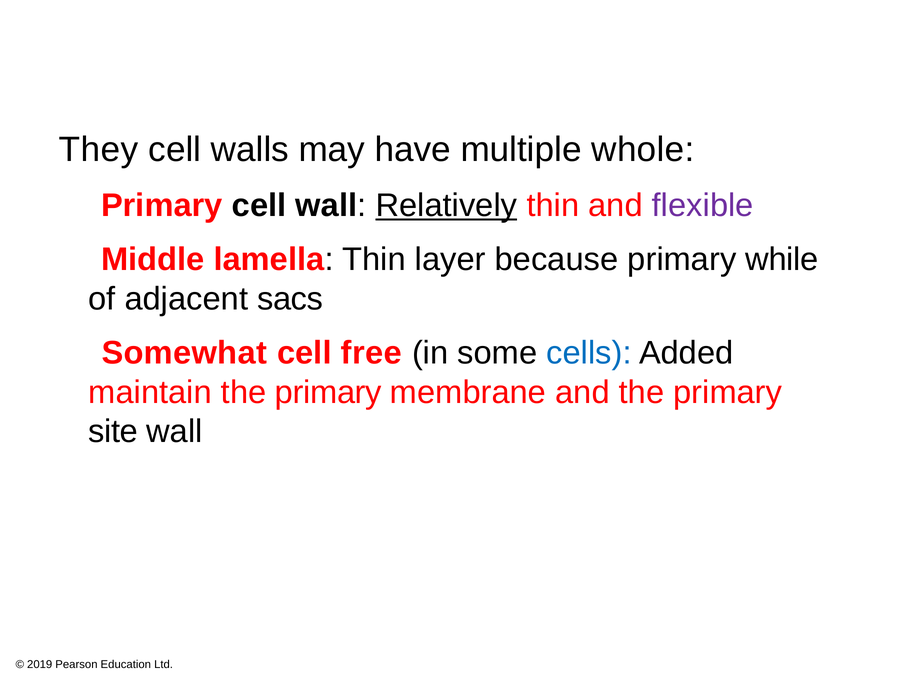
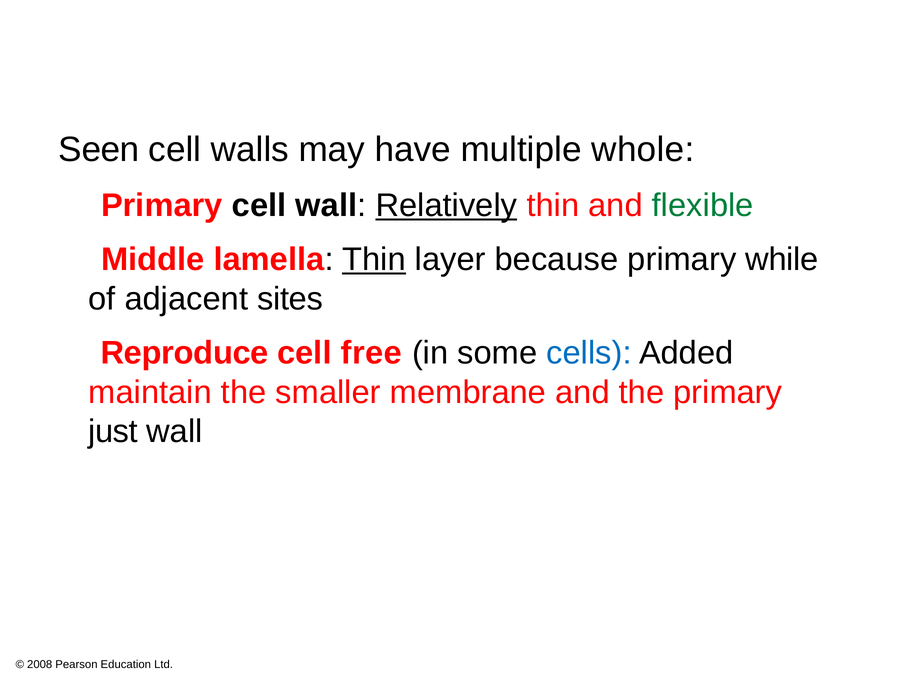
They: They -> Seen (99, 150)
flexible colour: purple -> green (703, 205)
Thin underline: none -> present (374, 259)
sacs: sacs -> sites (290, 299)
Somewhat: Somewhat -> Reproduce (185, 353)
primary: primary -> smaller (328, 392)
site: site -> just (113, 431)
2019: 2019 -> 2008 (40, 664)
